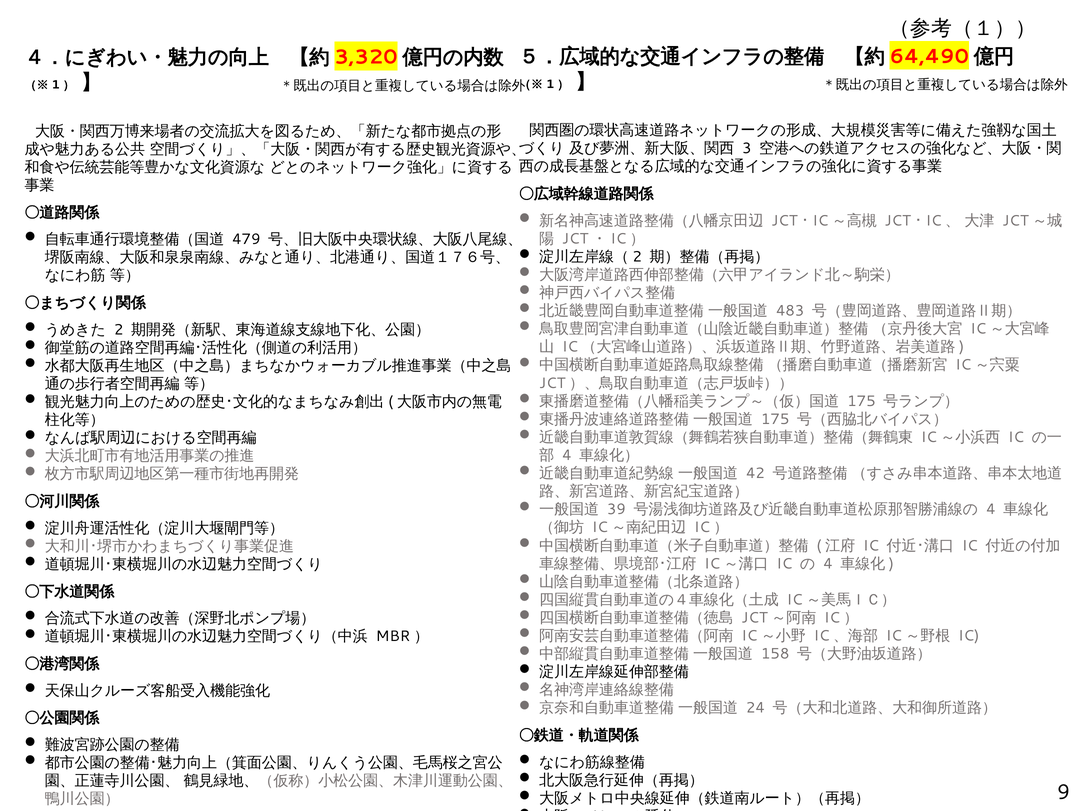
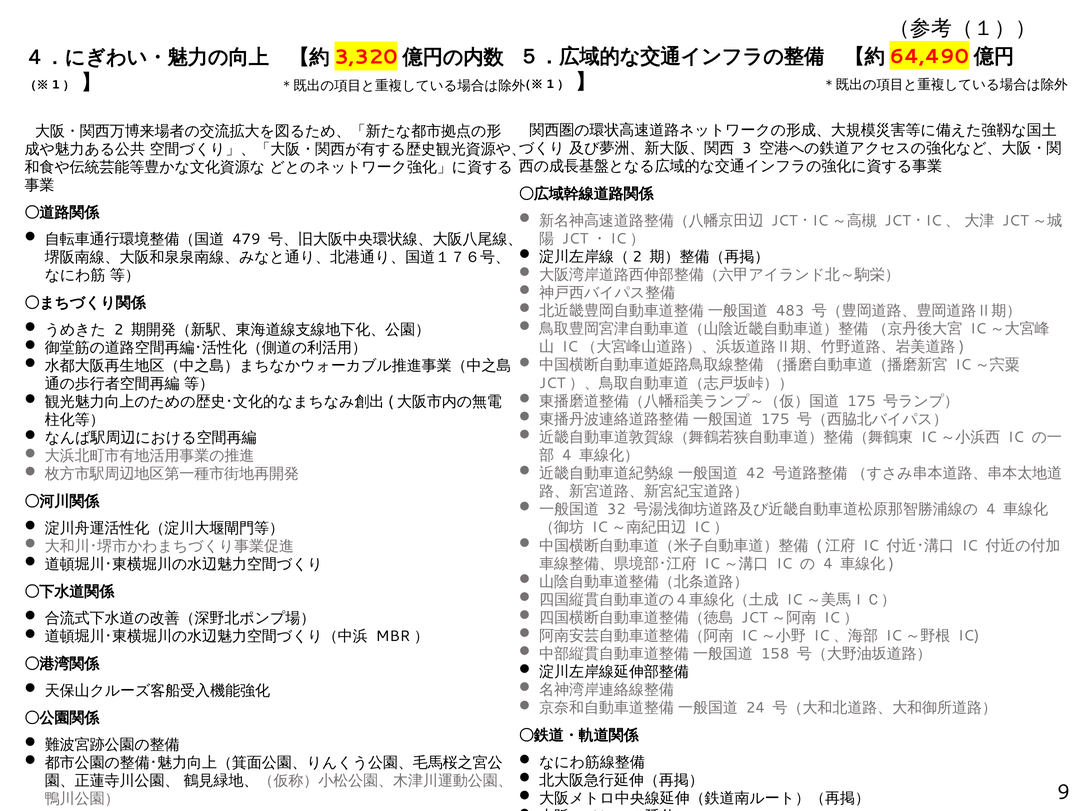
39: 39 -> 32 (616, 509)
